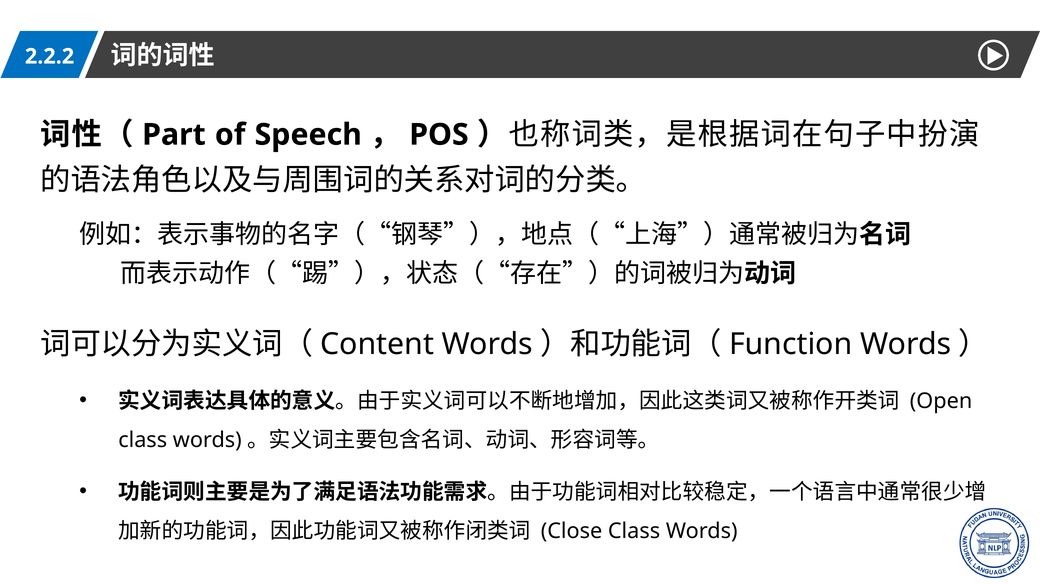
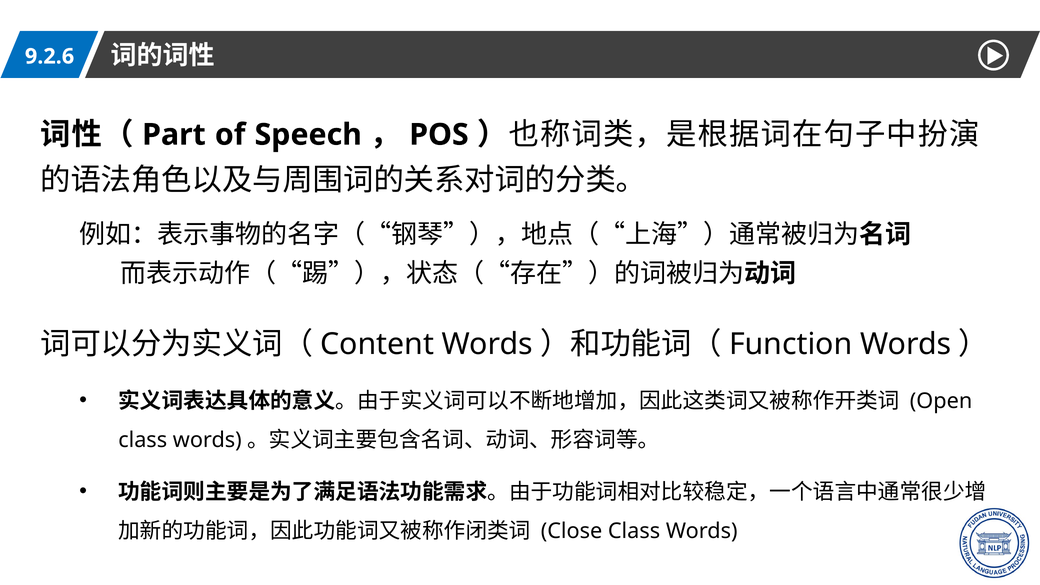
2.2.2: 2.2.2 -> 9.2.6 (50, 56)
